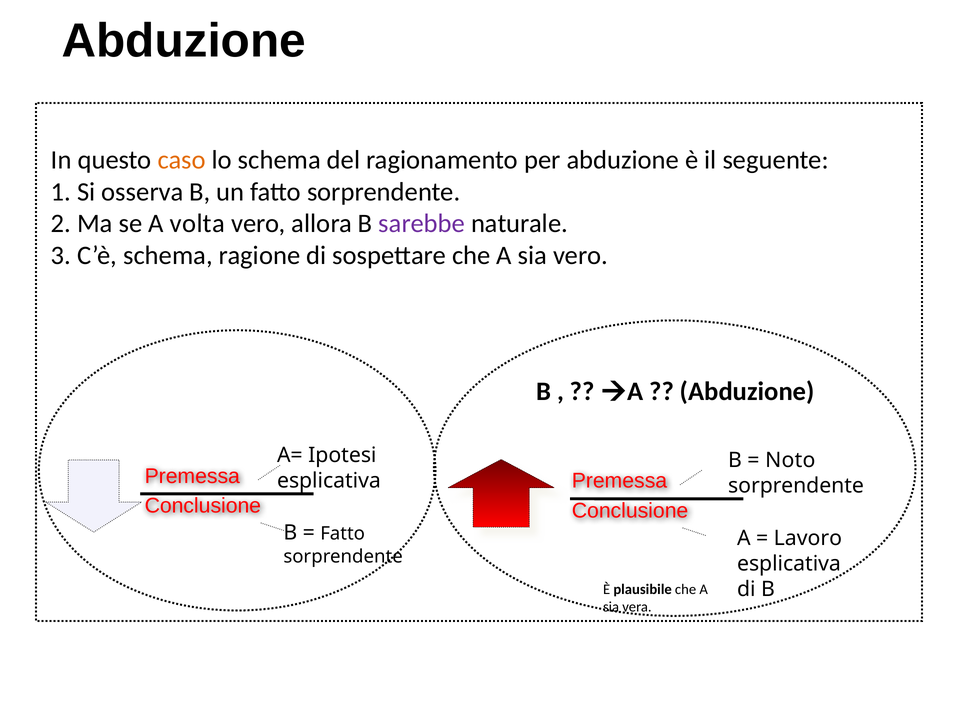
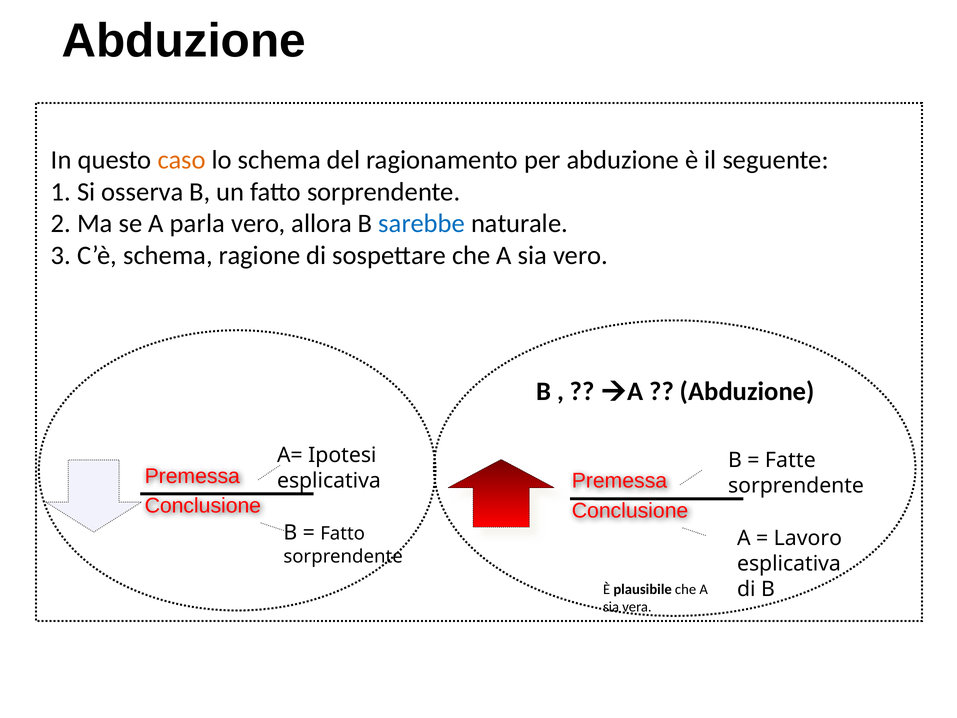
volta: volta -> parla (197, 224)
sarebbe colour: purple -> blue (422, 224)
Noto: Noto -> Fatte (790, 460)
